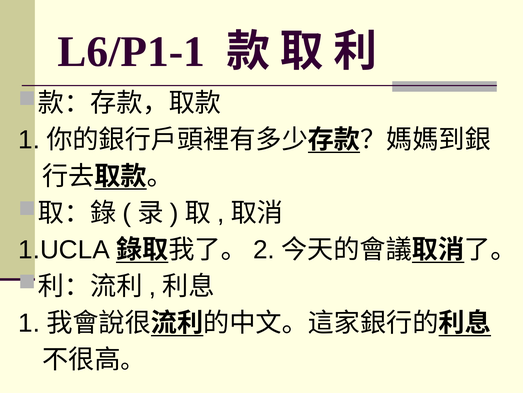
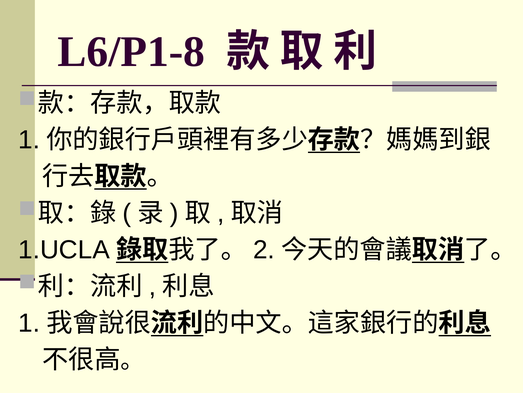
L6/P1-1: L6/P1-1 -> L6/P1-8 (131, 52)
